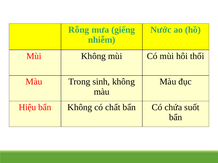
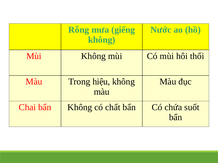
nhiễm: nhiễm -> không (102, 40)
sinh: sinh -> hiệu (101, 82)
Hiệu: Hiệu -> Chai (27, 108)
